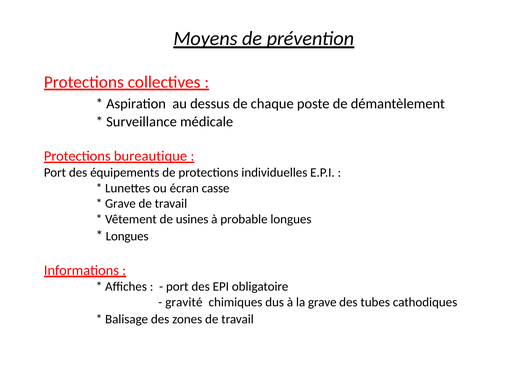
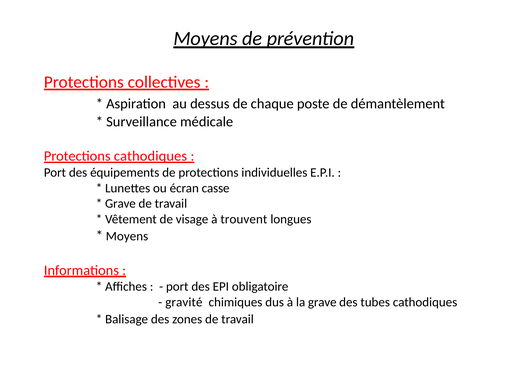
Protections bureautique: bureautique -> cathodiques (150, 156)
usines: usines -> visage (192, 219)
probable: probable -> trouvent (244, 219)
Longues: Longues -> Moyens (127, 236)
